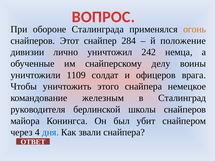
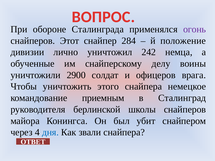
огонь colour: orange -> purple (195, 29)
1109: 1109 -> 2900 (76, 75)
железным: железным -> приемным (103, 98)
